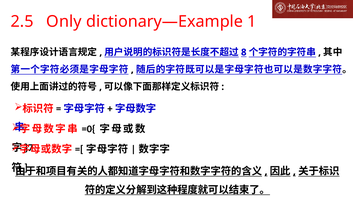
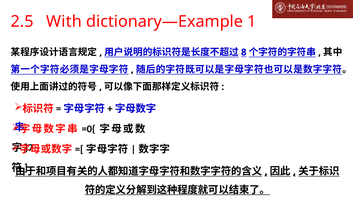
Only: Only -> With (64, 21)
